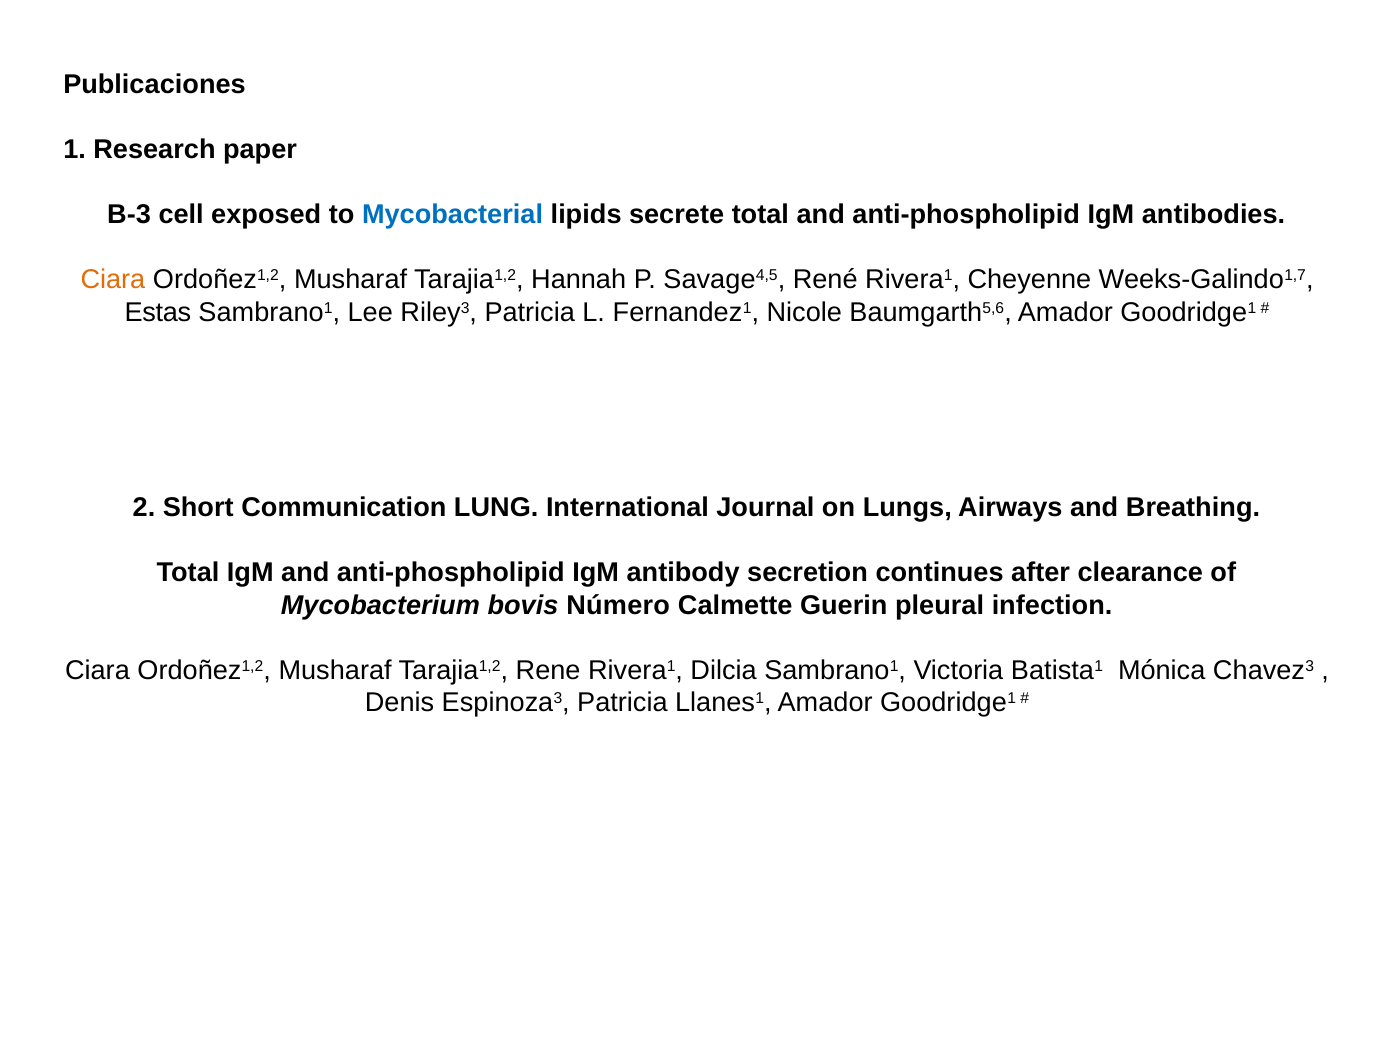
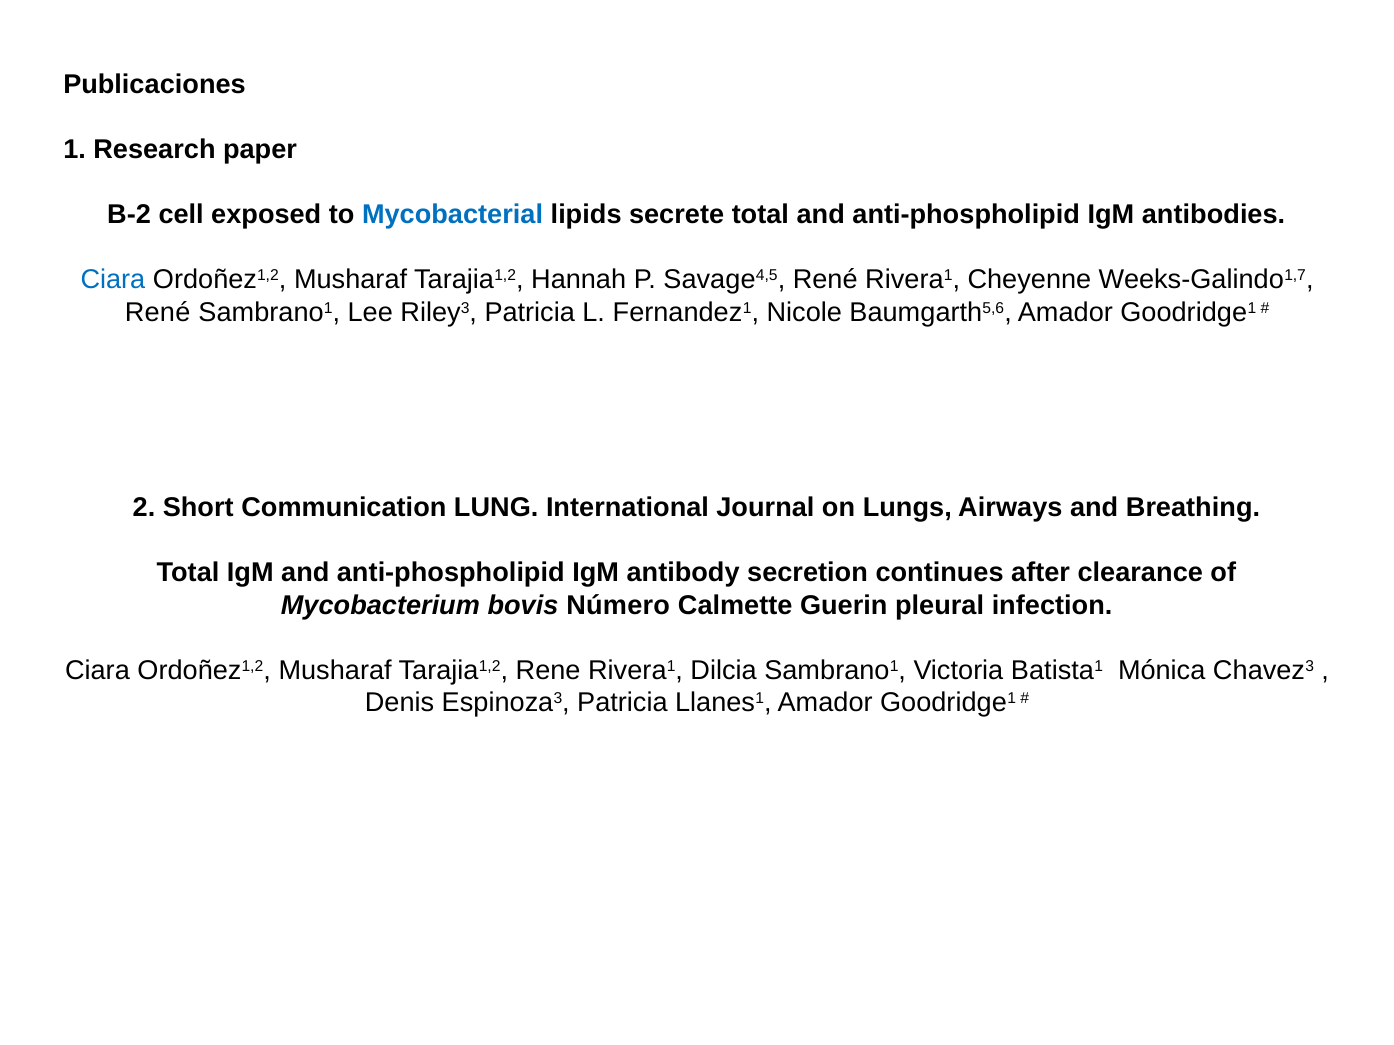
B-3: B-3 -> B-2 (129, 215)
Ciara colour: orange -> blue (113, 280)
Estas: Estas -> René (158, 312)
